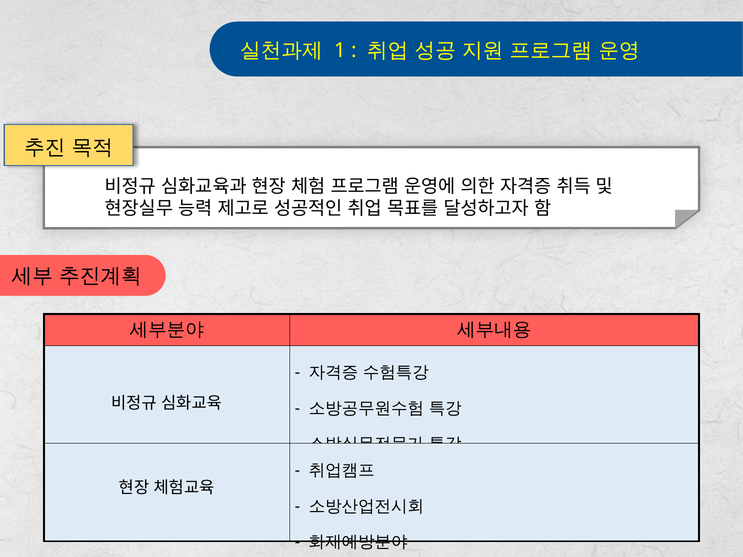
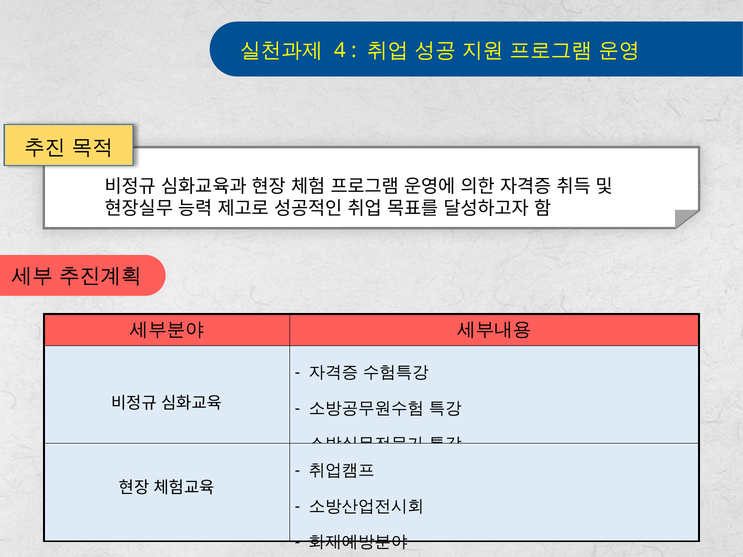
1: 1 -> 4 (340, 50)
